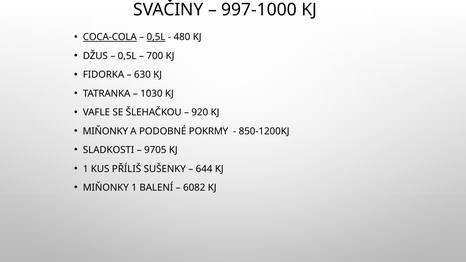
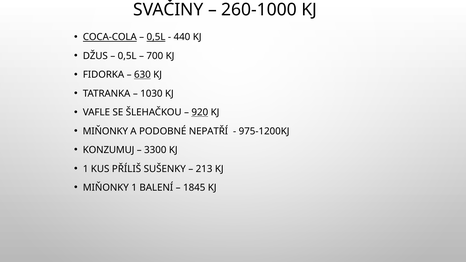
997-1000: 997-1000 -> 260-1000 (259, 10)
480: 480 -> 440 (182, 37)
630 underline: none -> present (142, 75)
920 underline: none -> present (200, 112)
POKRMY: POKRMY -> NEPATŘÍ (208, 131)
850-1200KJ: 850-1200KJ -> 975-1200KJ (264, 131)
SLADKOSTI: SLADKOSTI -> KONZUMUJ (109, 150)
9705: 9705 -> 3300 (155, 150)
644: 644 -> 213 (204, 169)
6082: 6082 -> 1845 (194, 188)
